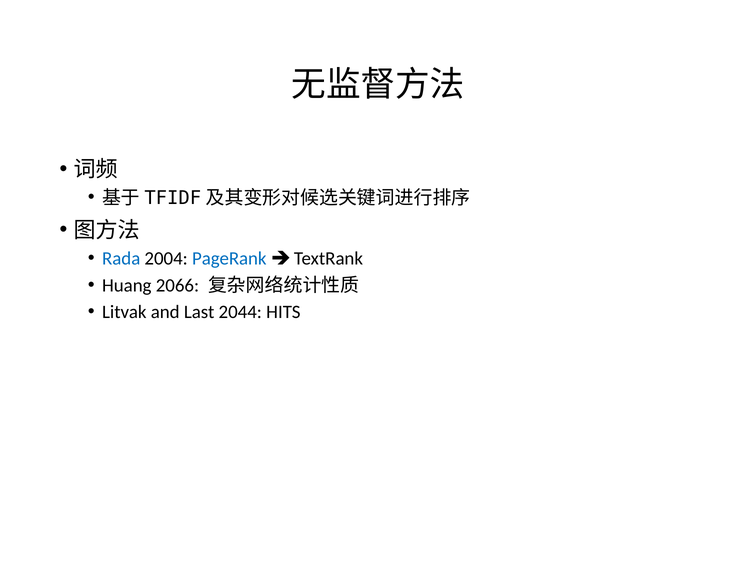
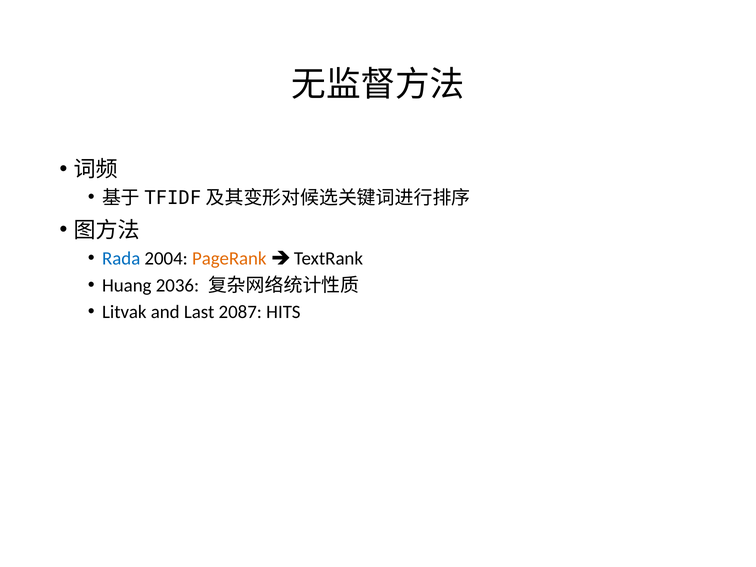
PageRank colour: blue -> orange (229, 259)
2066: 2066 -> 2036 (177, 285)
2044: 2044 -> 2087 (240, 312)
